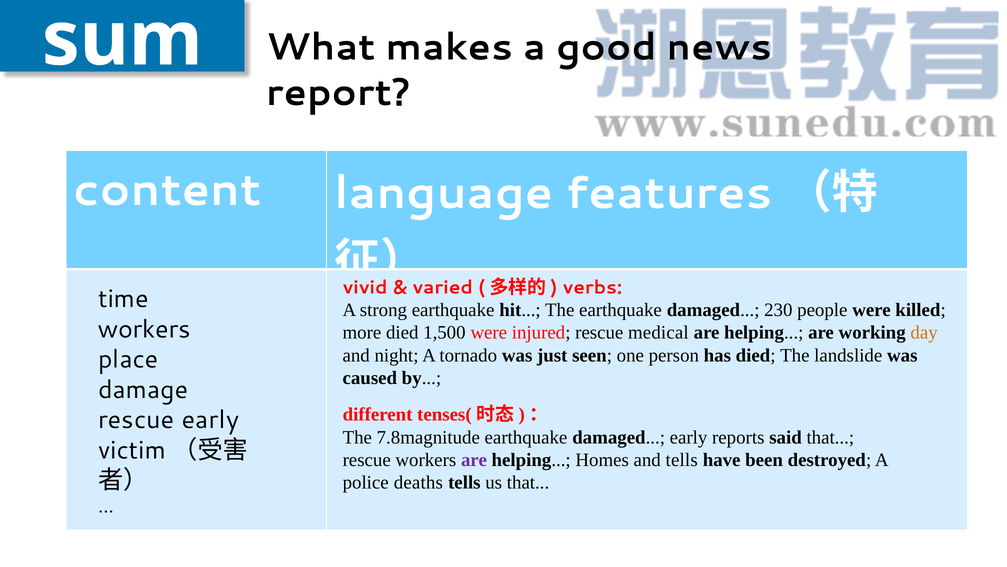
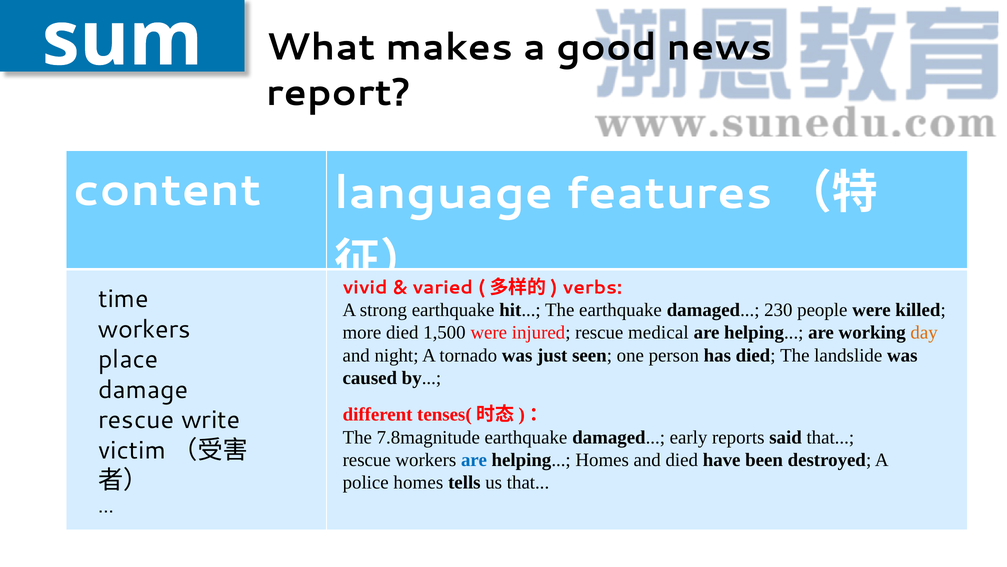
rescue early: early -> write (211, 420)
are colour: purple -> blue (474, 460)
and tells: tells -> died (682, 460)
police deaths: deaths -> homes (418, 482)
